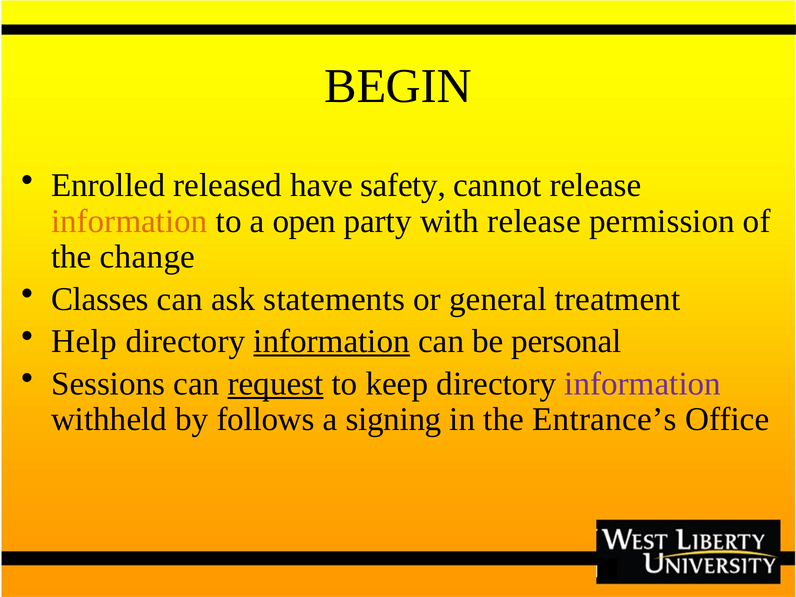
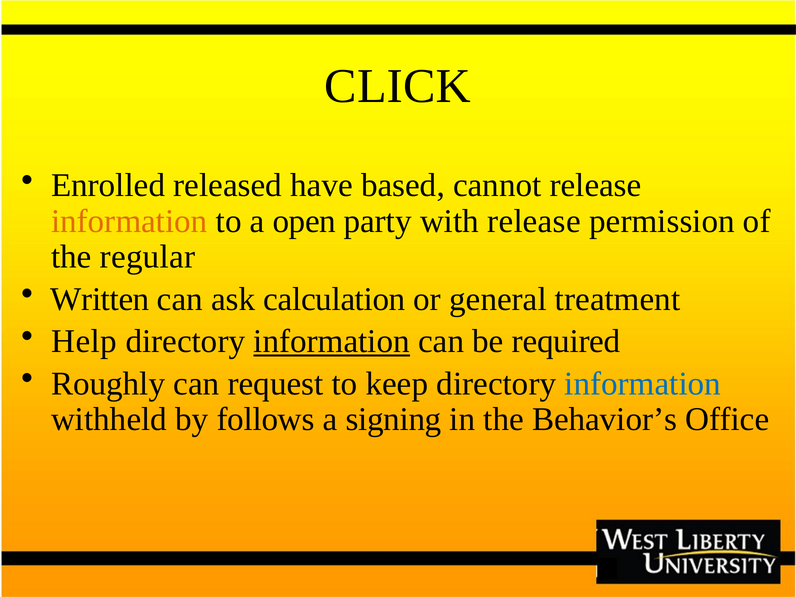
BEGIN: BEGIN -> CLICK (398, 86)
safety: safety -> based (403, 185)
change: change -> regular (147, 257)
Classes: Classes -> Written (100, 299)
statements: statements -> calculation (334, 299)
personal: personal -> required (566, 341)
Sessions: Sessions -> Roughly (108, 384)
request underline: present -> none (276, 384)
information colour: purple -> blue (643, 384)
Entrance’s: Entrance’s -> Behavior’s (605, 419)
